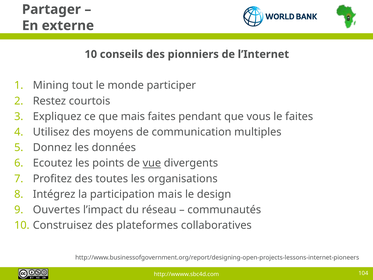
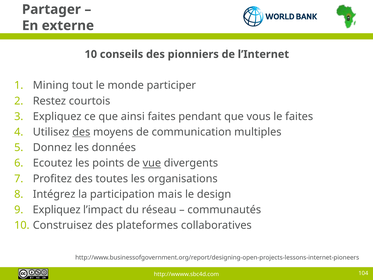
que mais: mais -> ainsi (133, 116)
des underline: none -> present (81, 132)
Ouvertes: Ouvertes -> Expliquez (57, 210)
